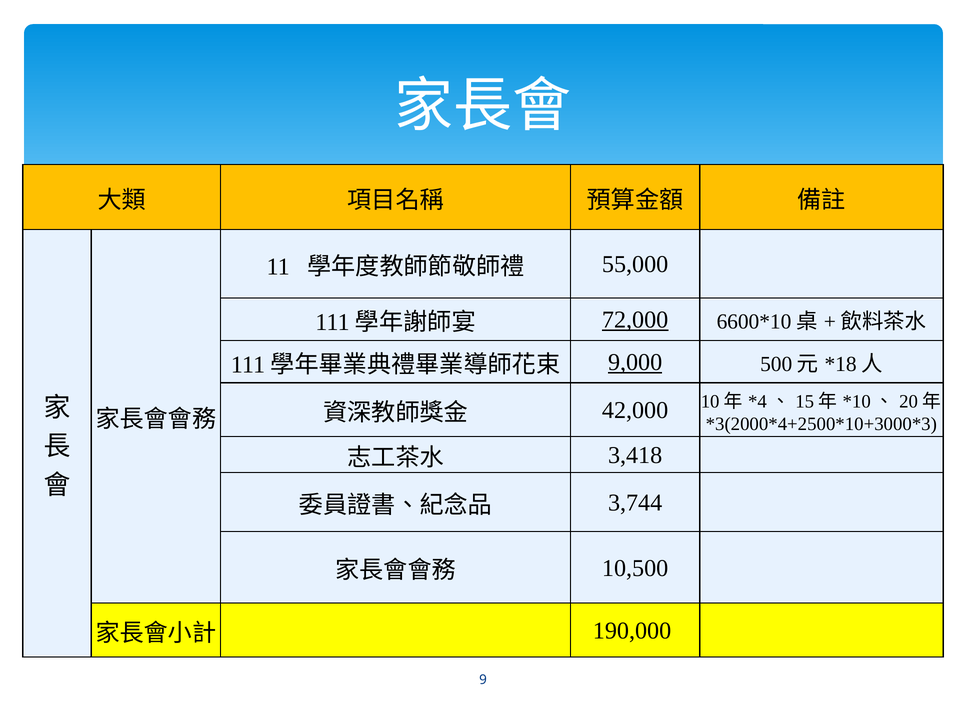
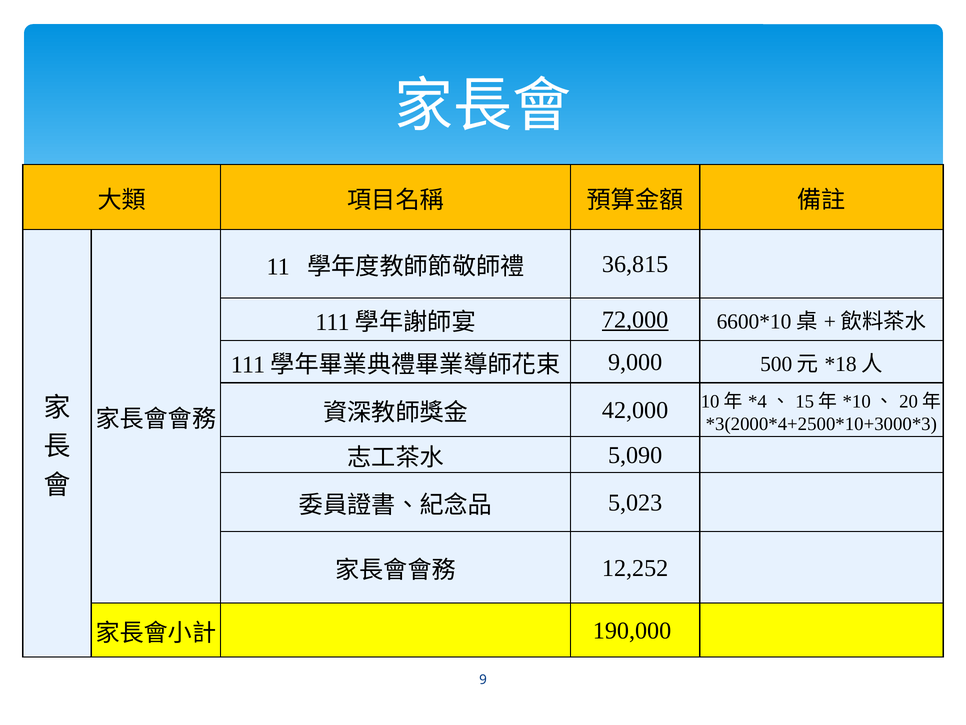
55,000: 55,000 -> 36,815 (635, 264)
9,000 underline: present -> none (635, 362)
3,418: 3,418 -> 5,090 (635, 455)
3,744: 3,744 -> 5,023 (635, 502)
10,500: 10,500 -> 12,252 (635, 568)
